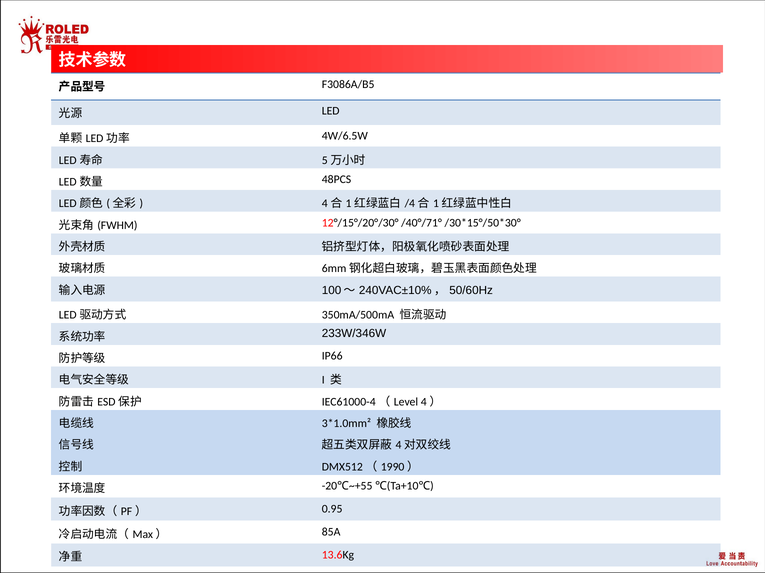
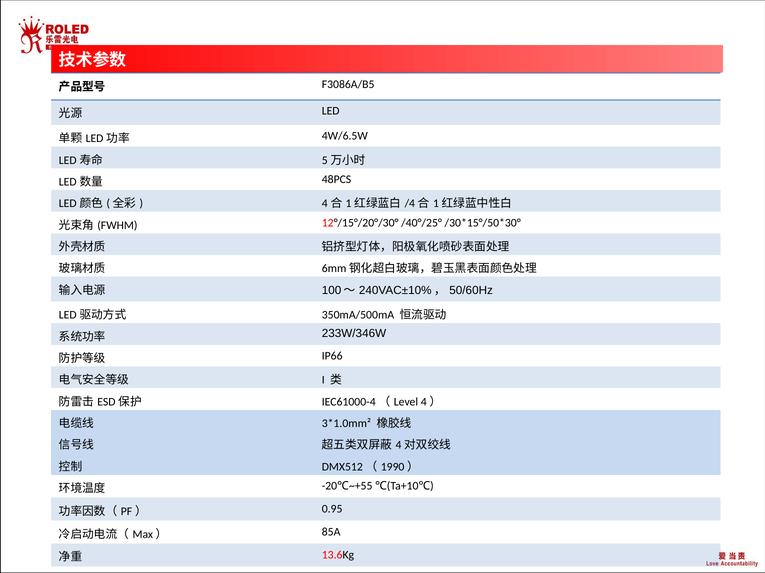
/40°/71°: /40°/71° -> /40°/25° (422, 223)
